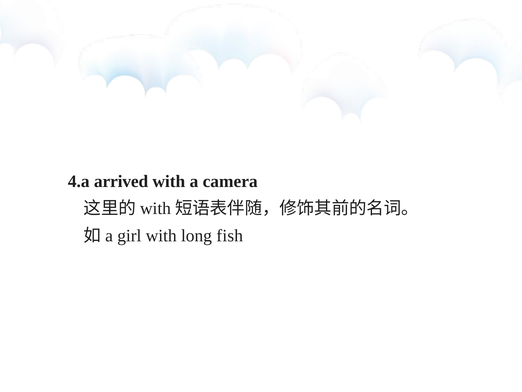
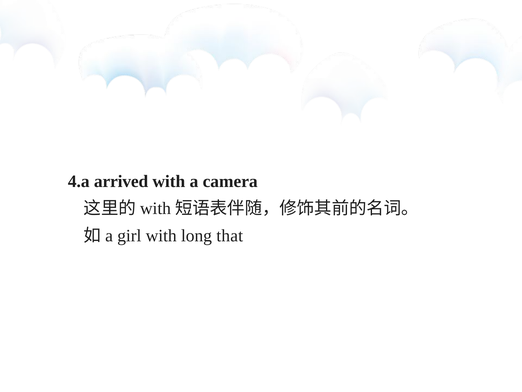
fish: fish -> that (230, 235)
